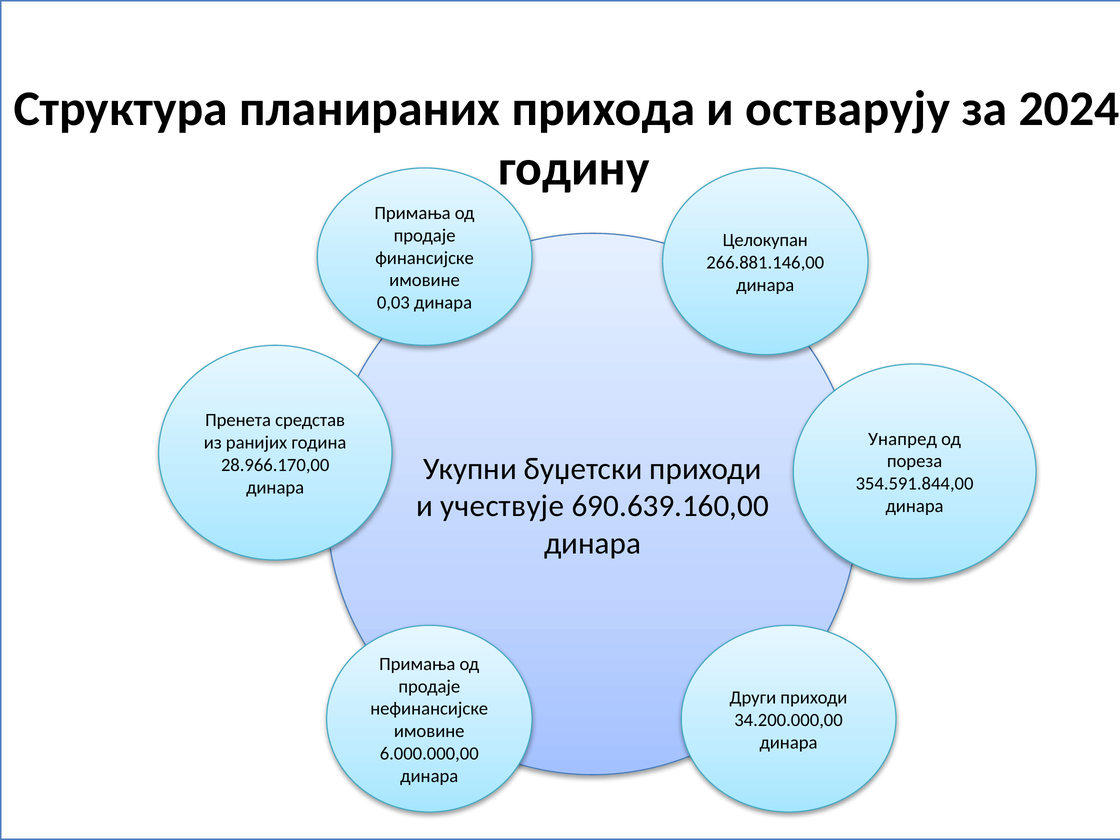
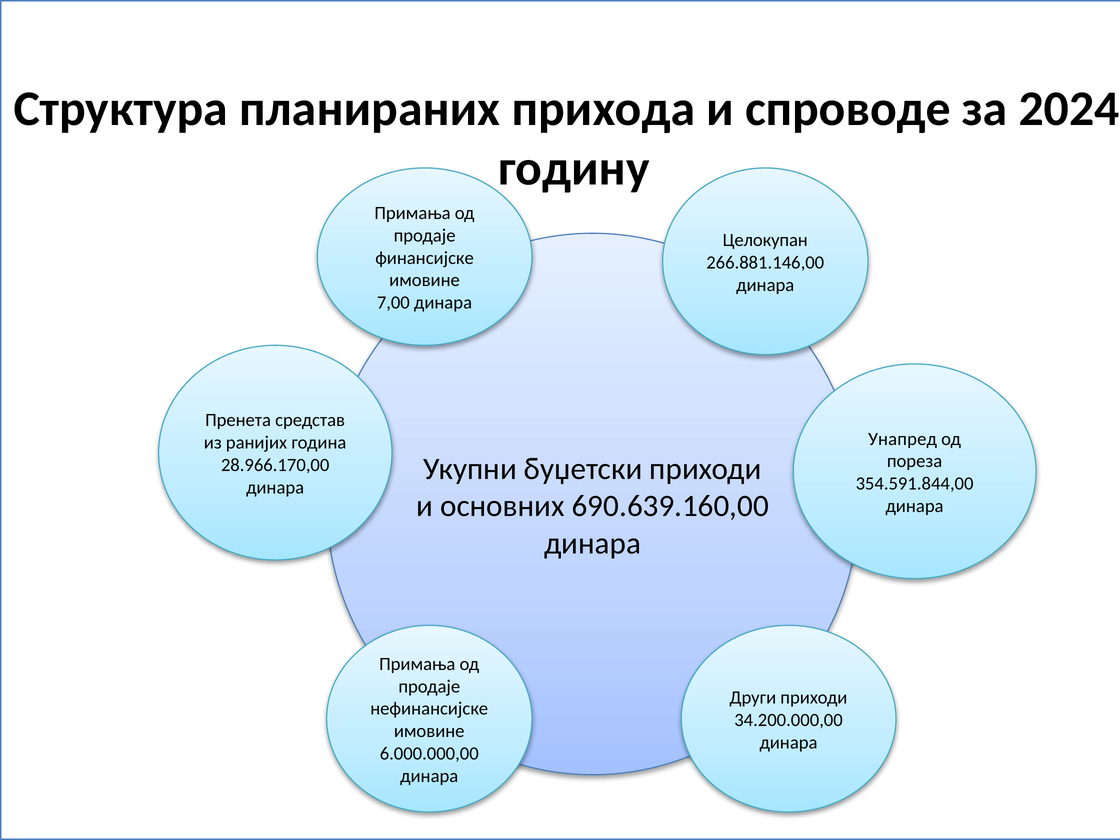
остварују: остварују -> спроводе (848, 109)
0,03: 0,03 -> 7,00 (393, 303)
учествује: учествује -> основних (502, 506)
